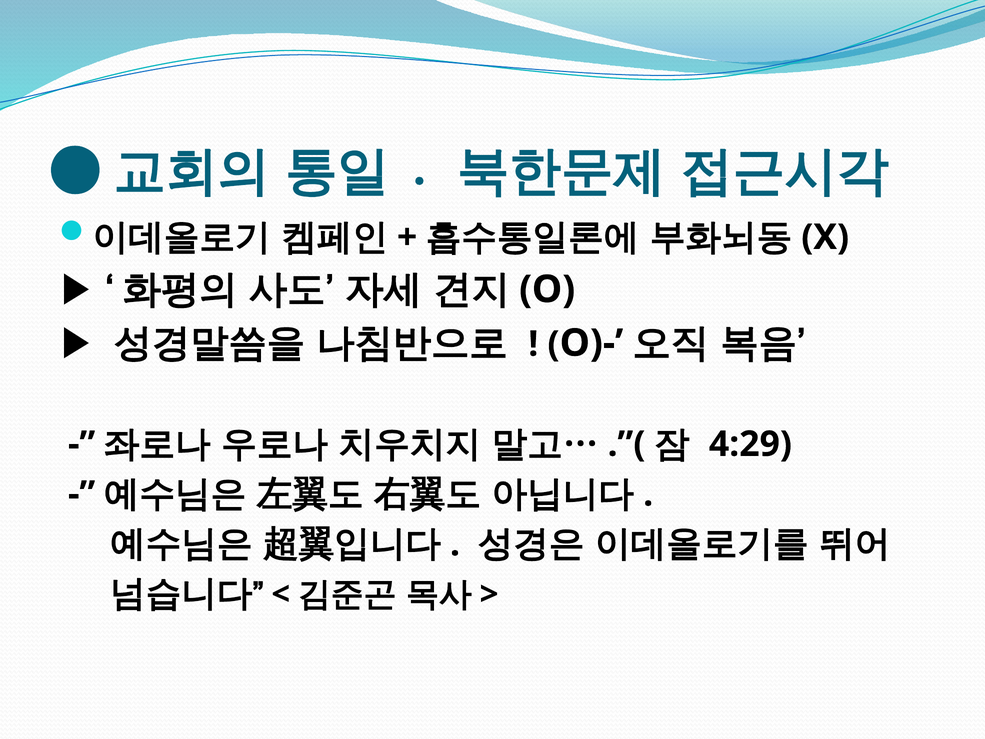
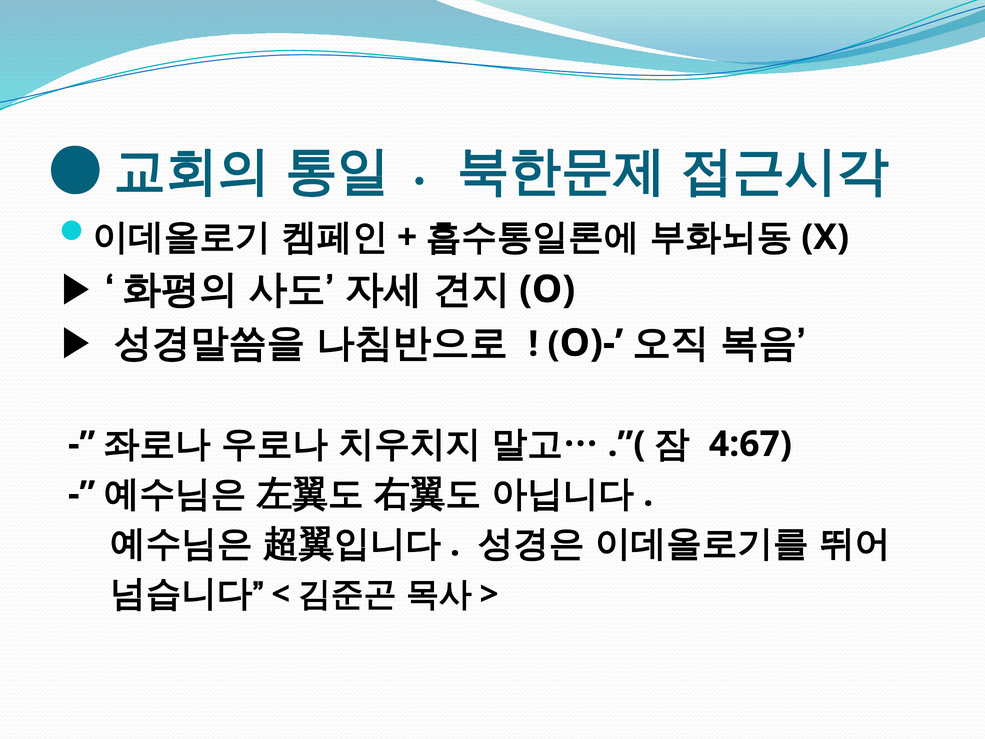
4:29: 4:29 -> 4:67 (750, 444)
